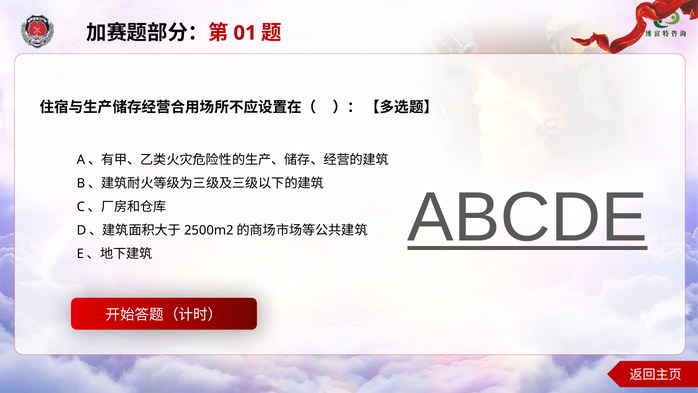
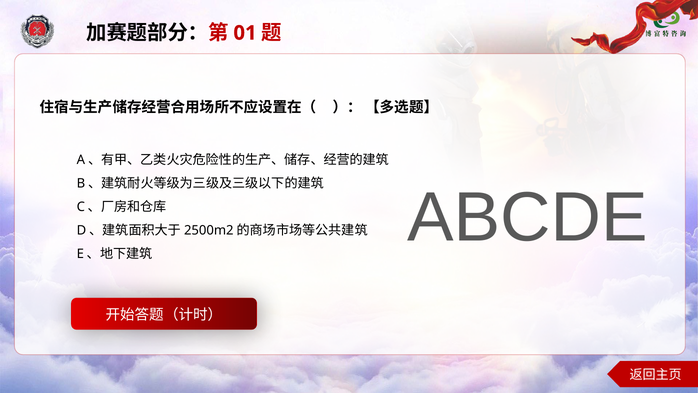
ABCDE underline: present -> none (527, 218)
